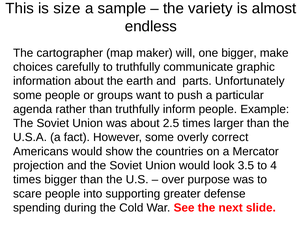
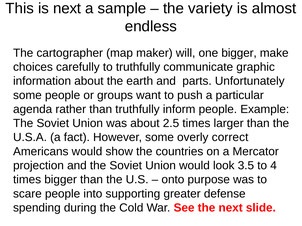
is size: size -> next (67, 8)
over: over -> onto (173, 180)
